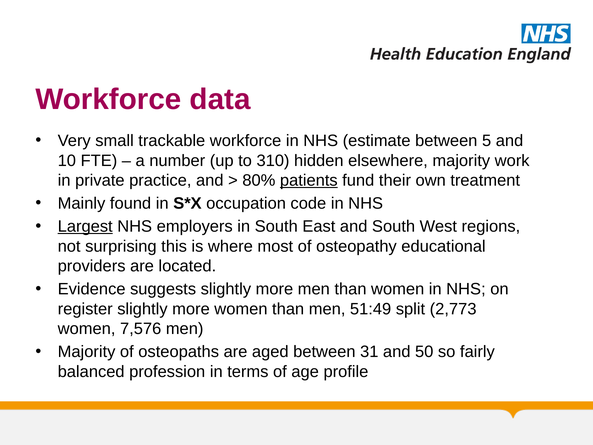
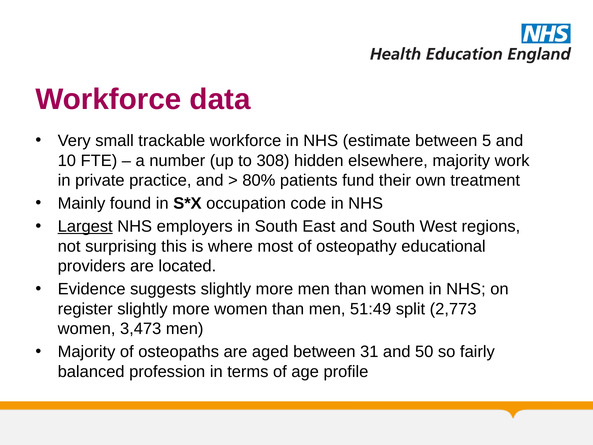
310: 310 -> 308 (273, 161)
patients underline: present -> none (309, 180)
7,576: 7,576 -> 3,473 (141, 329)
